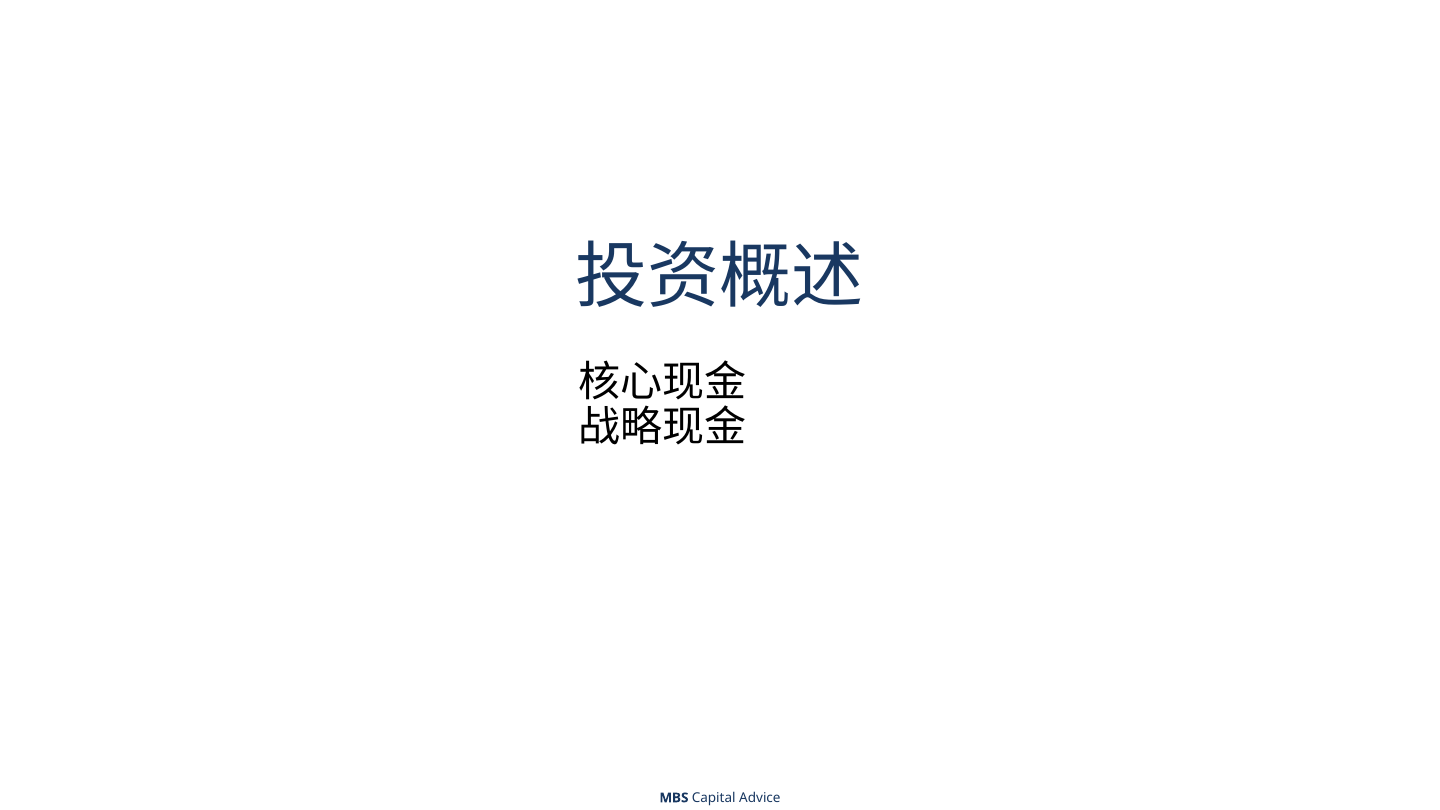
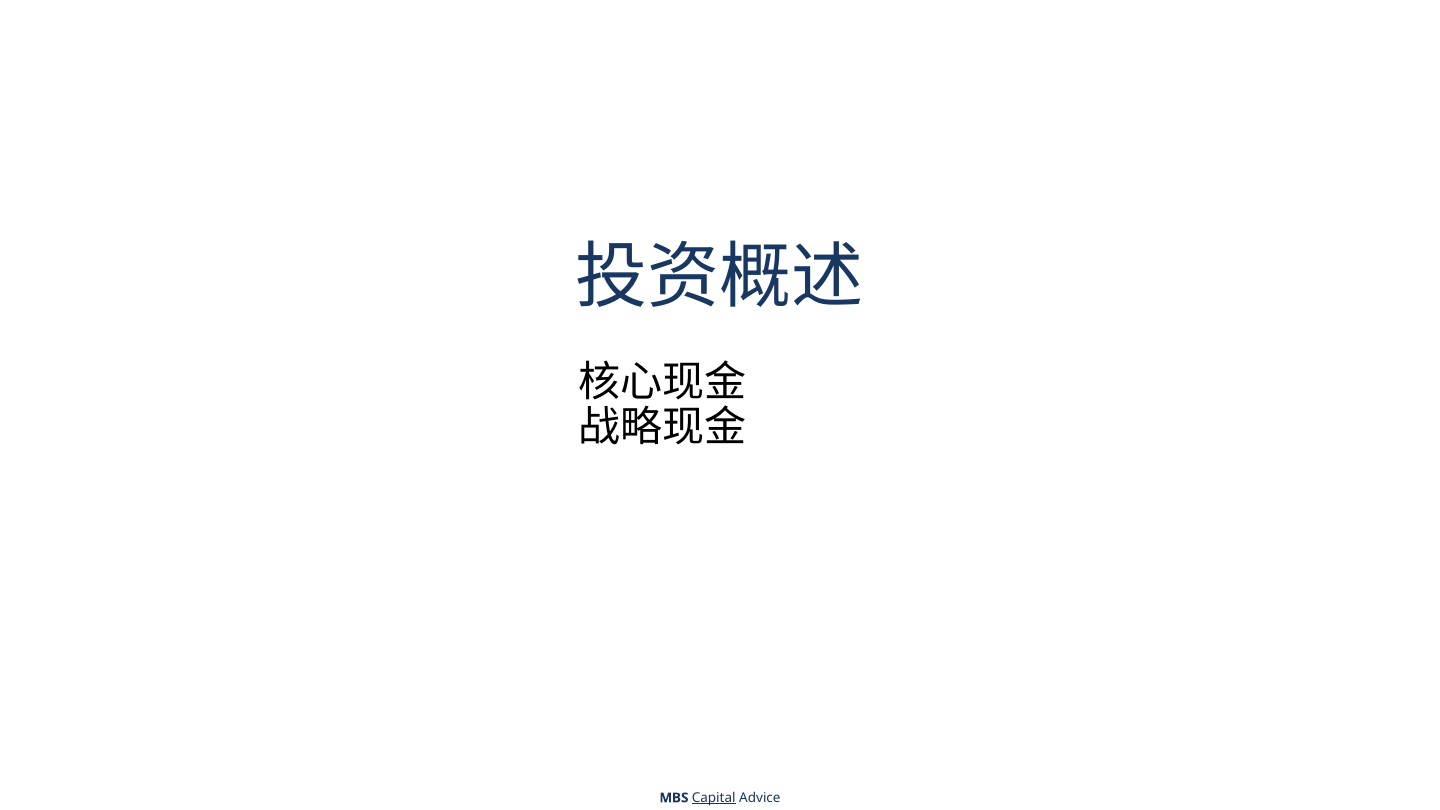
Capital underline: none -> present (714, 798)
